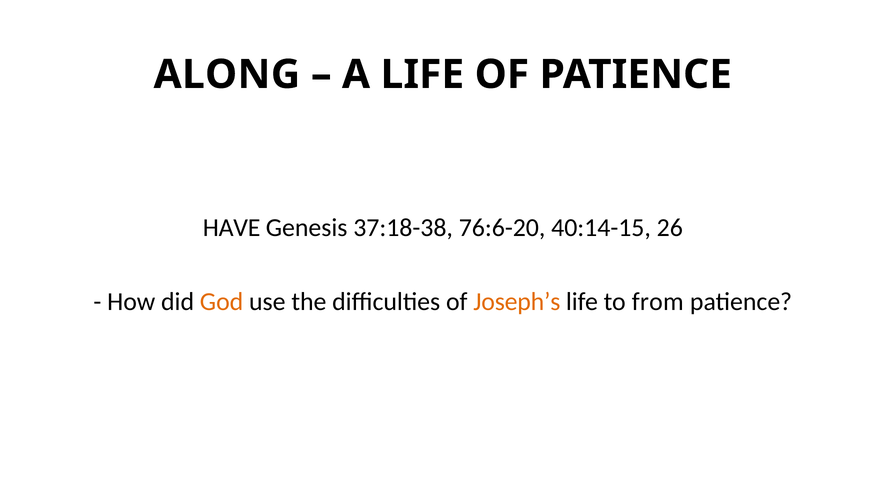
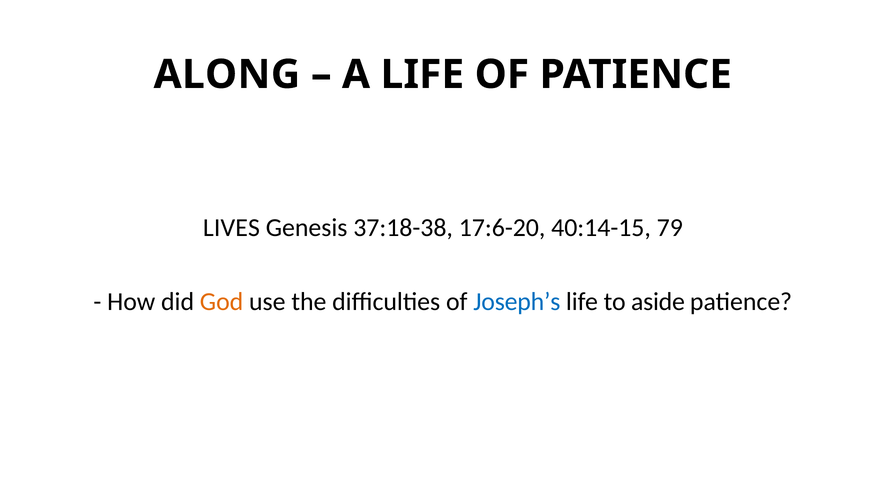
HAVE: HAVE -> LIVES (231, 227)
76:6-20: 76:6-20 -> 17:6-20 (502, 227)
26: 26 -> 79 (670, 227)
Joseph’s colour: orange -> blue (517, 302)
from: from -> aside (658, 302)
